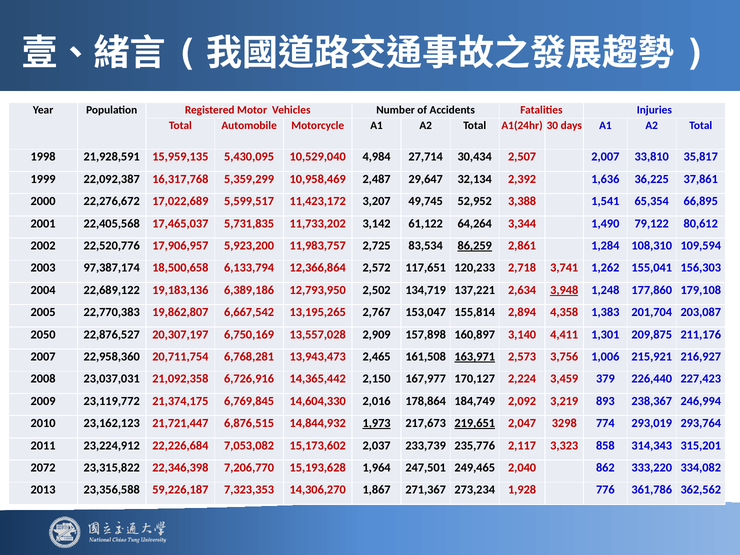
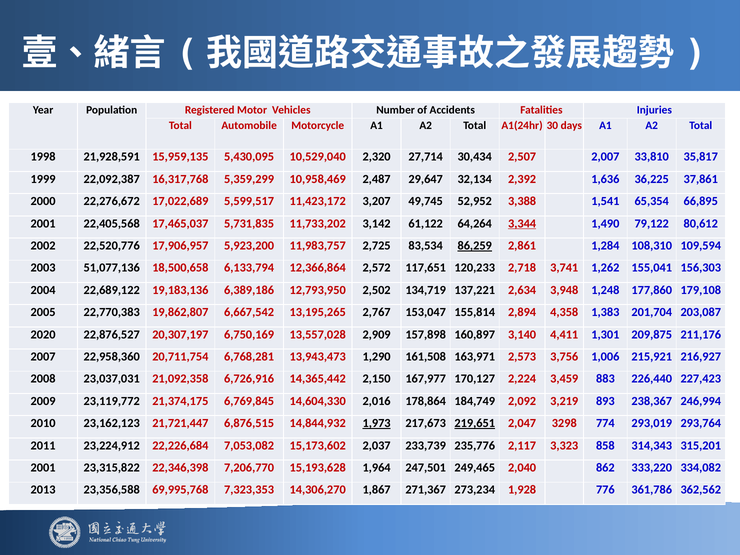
4,984: 4,984 -> 2,320 (377, 157)
3,344 underline: none -> present (522, 223)
97,387,174: 97,387,174 -> 51,077,136 (112, 268)
3,948 underline: present -> none (564, 290)
2050: 2050 -> 2020 (43, 334)
2,465: 2,465 -> 1,290 (377, 357)
163,971 underline: present -> none (475, 357)
379: 379 -> 883 (605, 379)
2072: 2072 -> 2001 (43, 468)
59,226,187: 59,226,187 -> 69,995,768 (180, 490)
